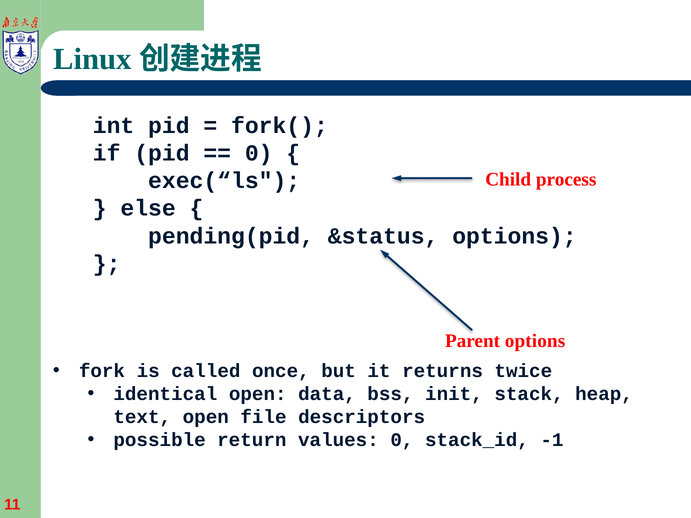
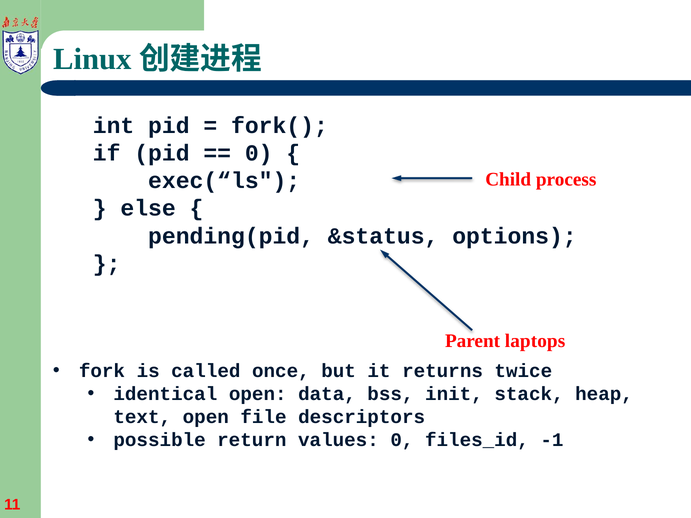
options: options -> laptops (535, 341)
stack_id: stack_id -> files_id (477, 440)
